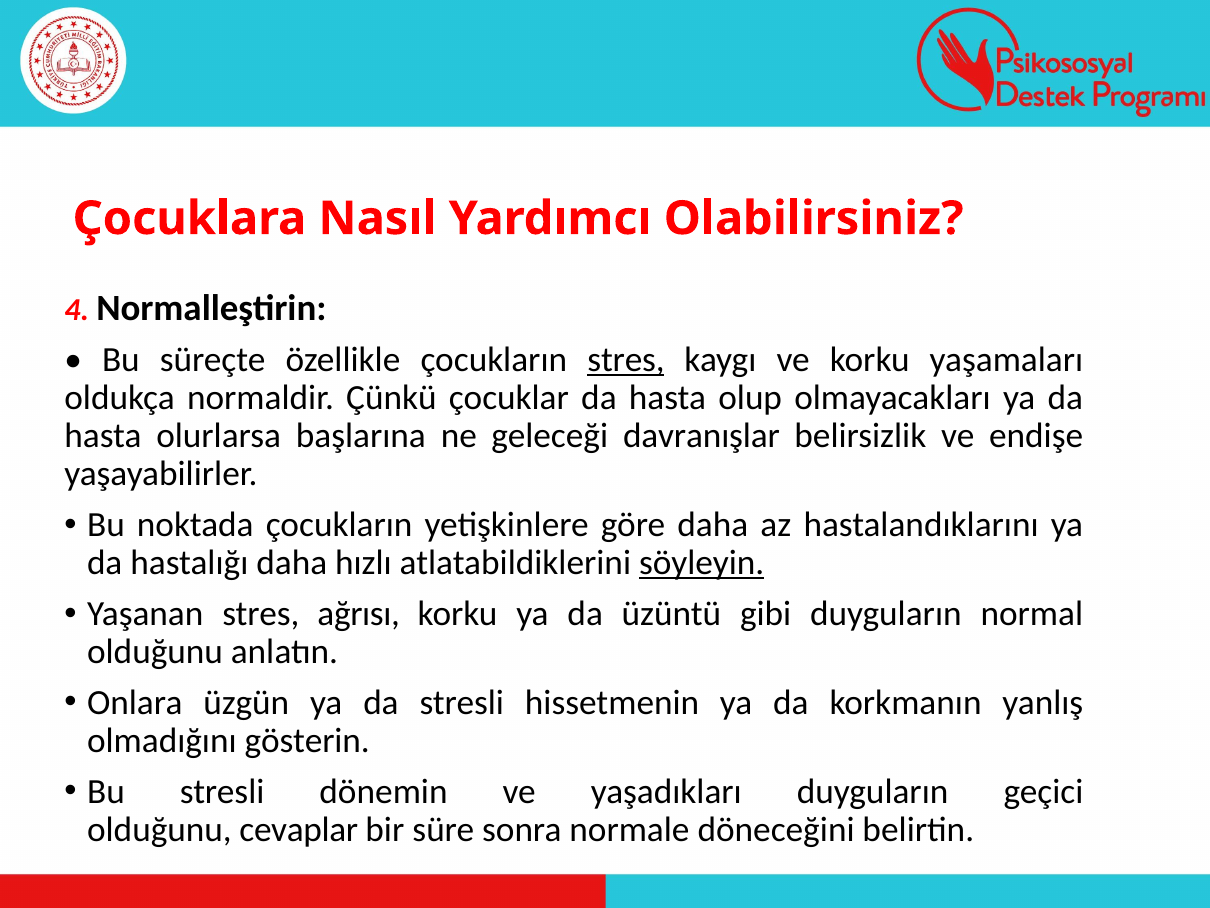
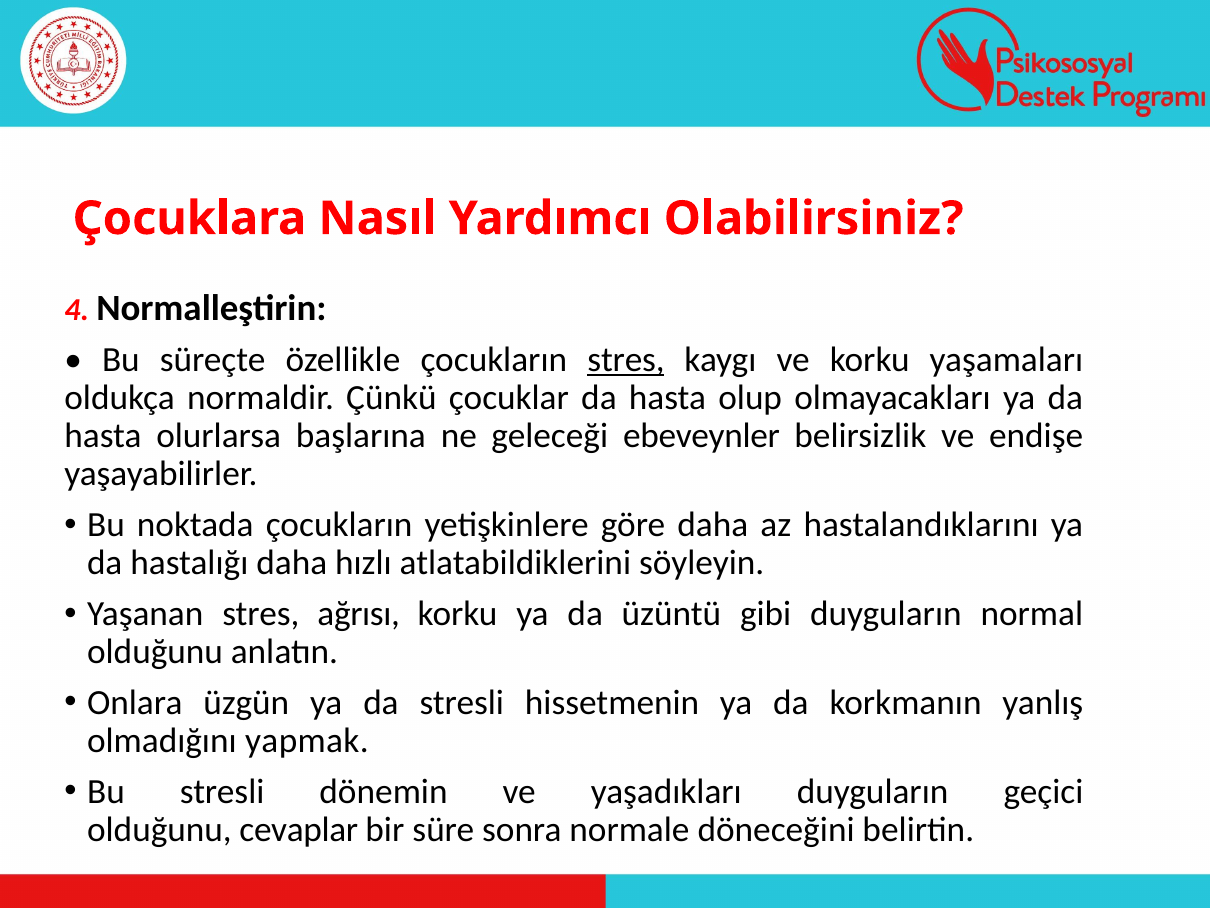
davranışlar: davranışlar -> ebeveynler (702, 436)
söyleyin underline: present -> none (702, 563)
gösterin: gösterin -> yapmak (307, 741)
